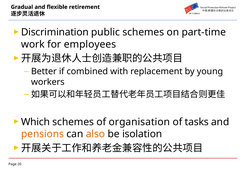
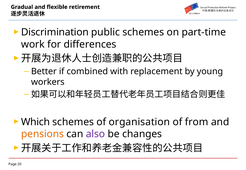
employees: employees -> differences (90, 44)
tasks: tasks -> from (197, 122)
also colour: orange -> purple (95, 134)
isolation: isolation -> changes (142, 134)
